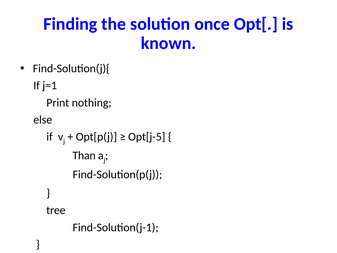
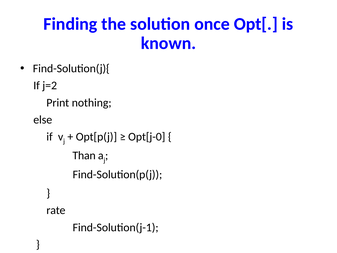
j=1: j=1 -> j=2 (50, 86)
Opt[j-5: Opt[j-5 -> Opt[j-0 (147, 137)
tree: tree -> rate (56, 210)
